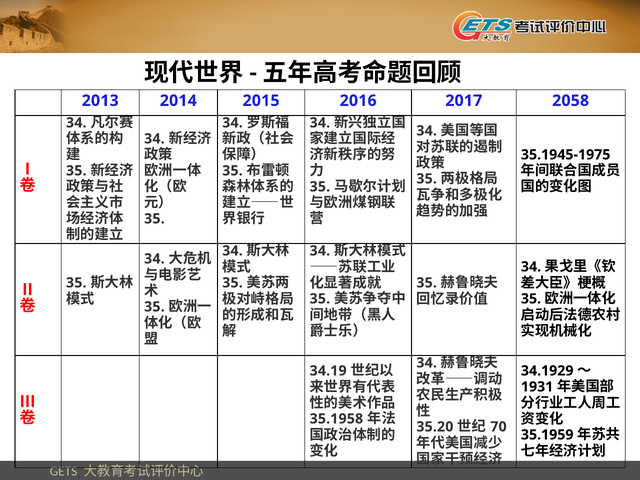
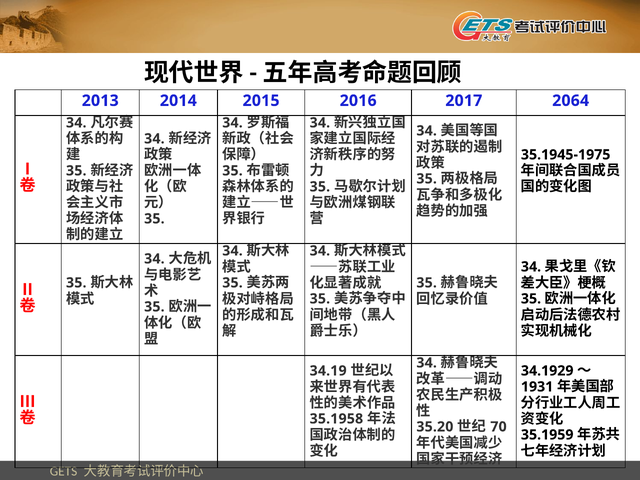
2058: 2058 -> 2064 (571, 101)
